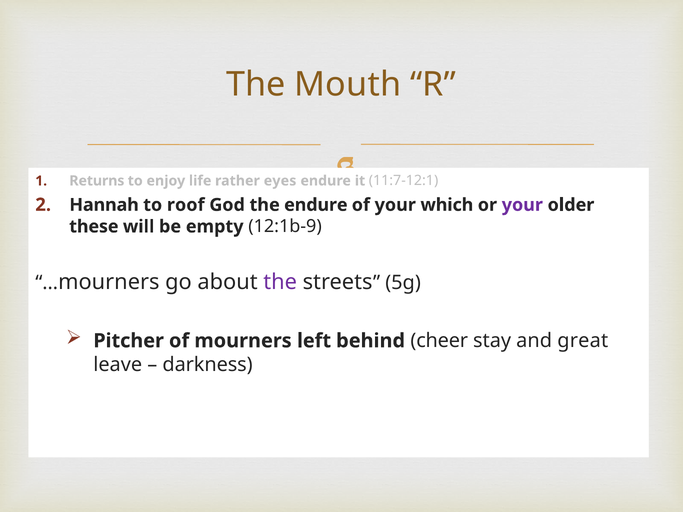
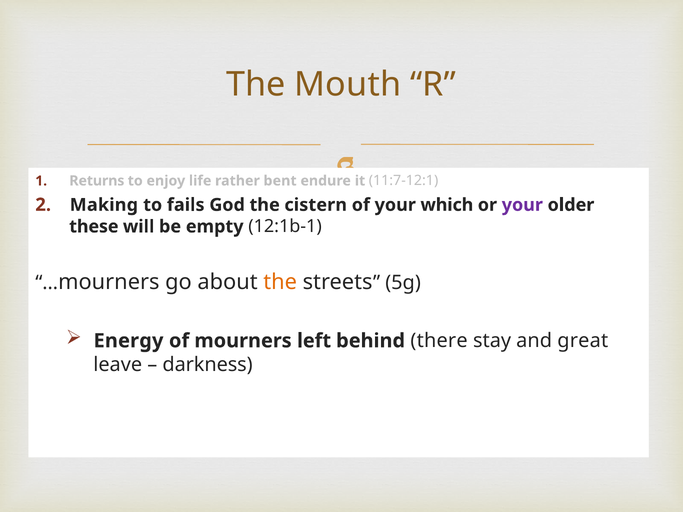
eyes: eyes -> bent (280, 181)
Hannah: Hannah -> Making (104, 205)
roof: roof -> fails (186, 205)
the endure: endure -> cistern (316, 205)
12:1b-9: 12:1b-9 -> 12:1b-1 (285, 227)
the colour: purple -> orange (280, 282)
Pitcher: Pitcher -> Energy (128, 341)
cheer: cheer -> there (439, 341)
